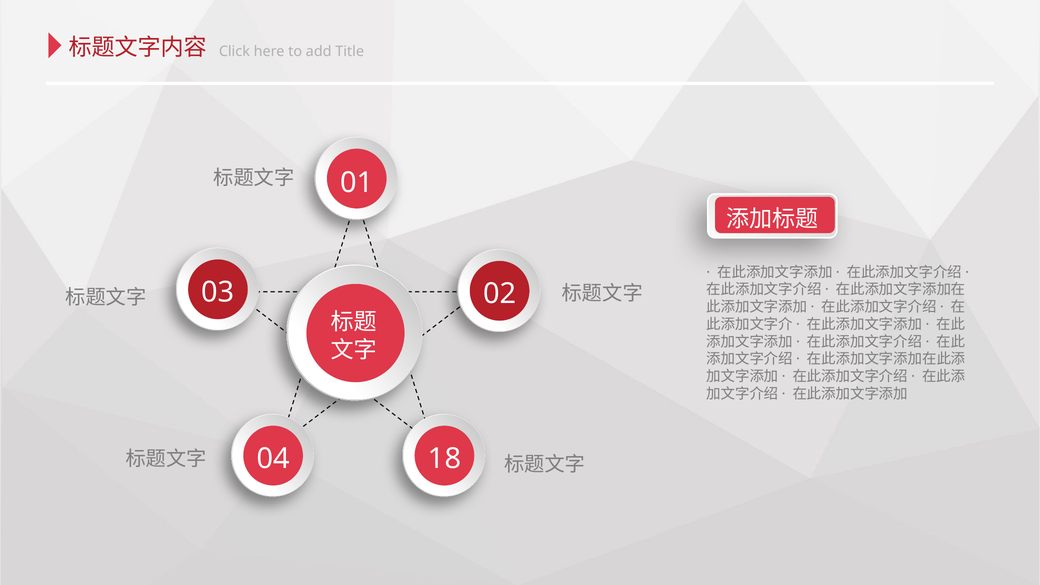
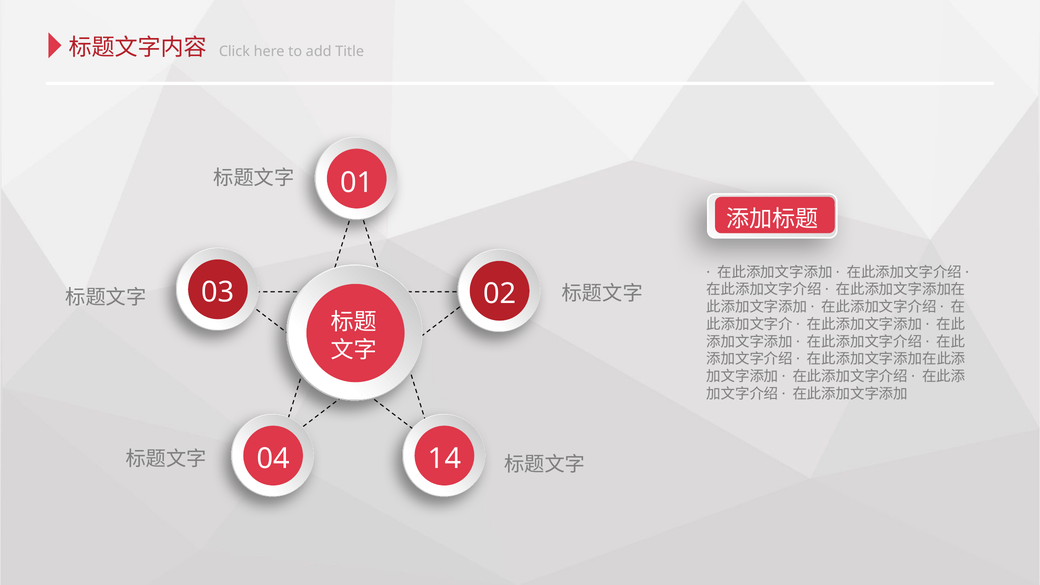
18: 18 -> 14 (445, 459)
